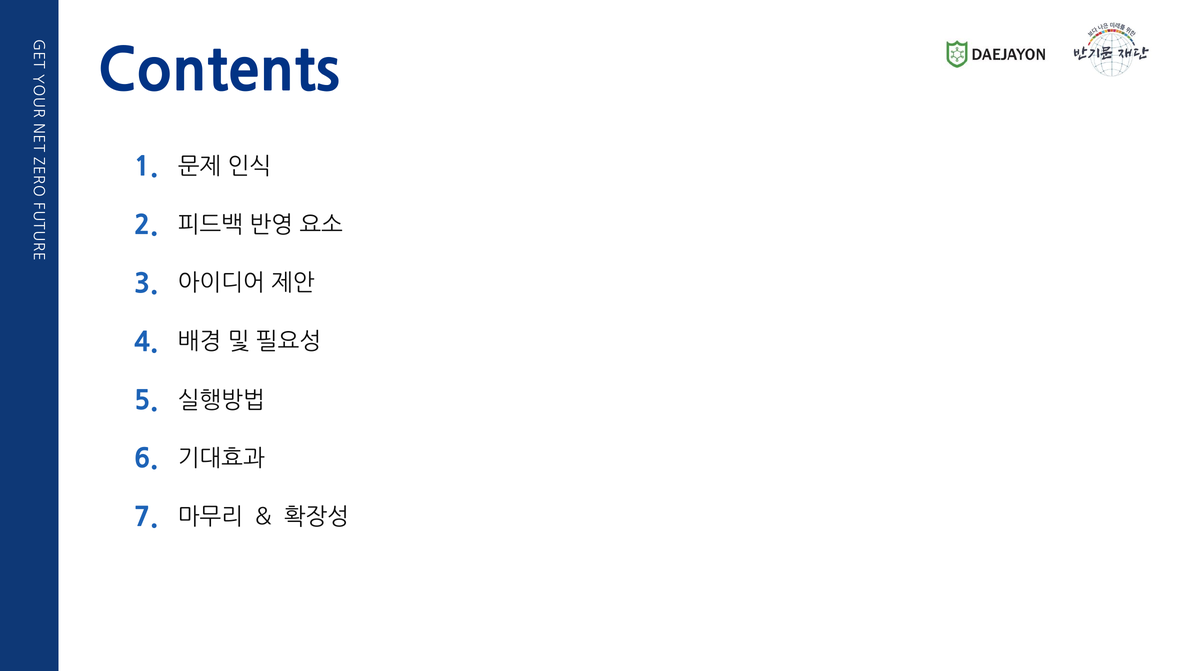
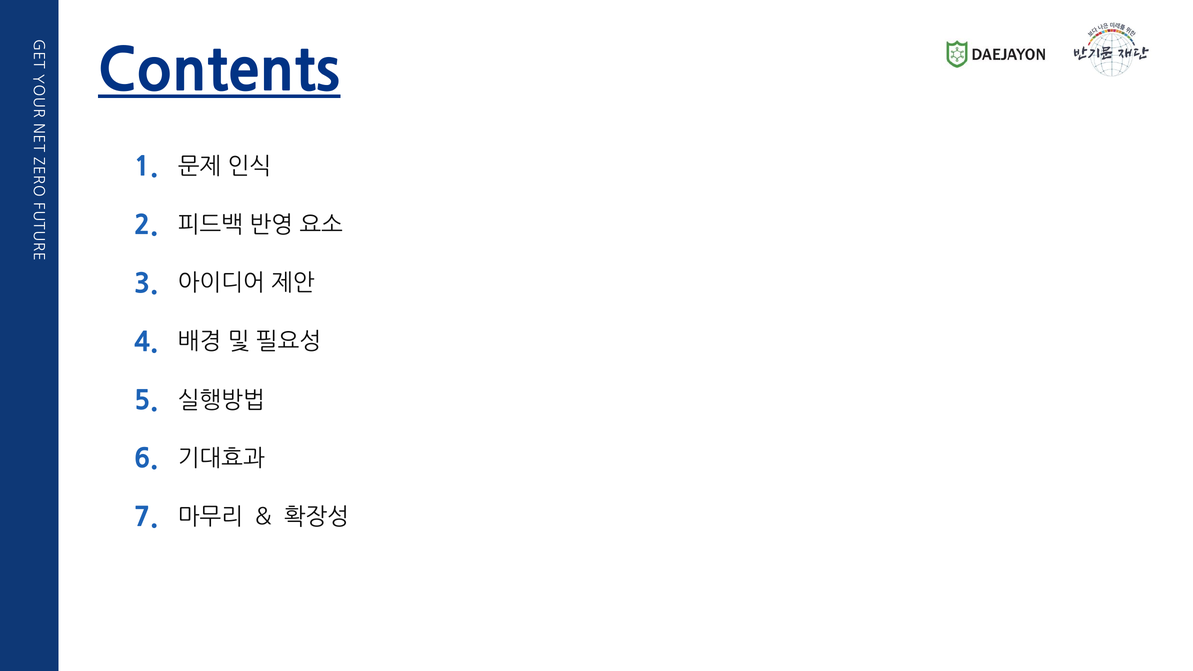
Contents underline: none -> present (219, 71)
